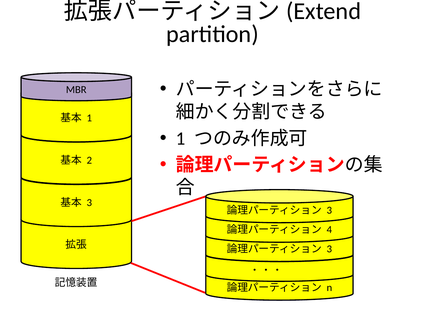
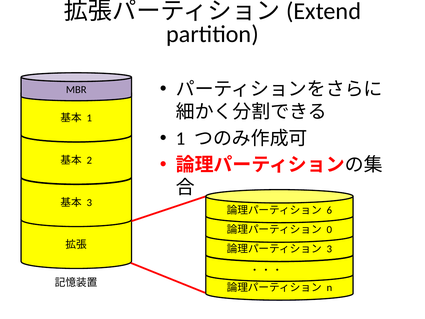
3: 3 -> 6 (329, 210)
4: 4 -> 0 (329, 230)
